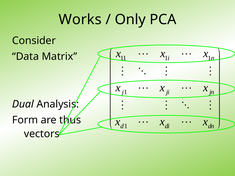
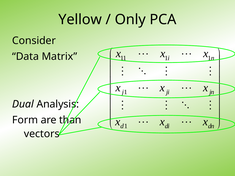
Works: Works -> Yellow (80, 20)
thus: thus -> than (70, 120)
